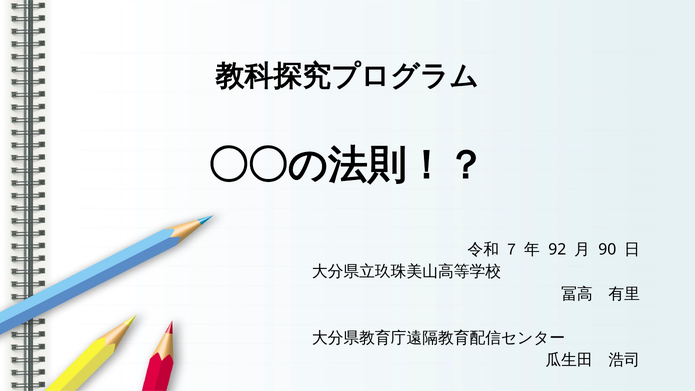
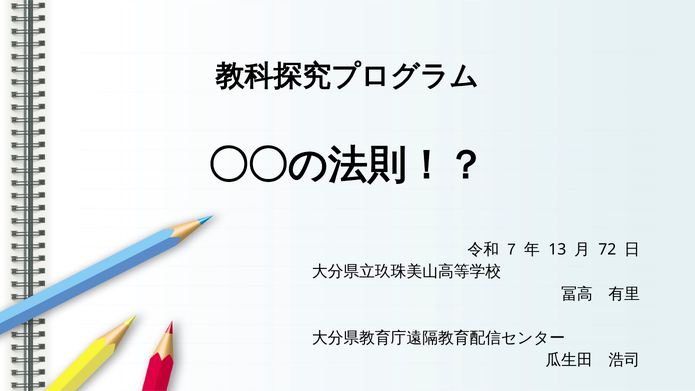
92: 92 -> 13 (557, 250)
90: 90 -> 72 (607, 250)
